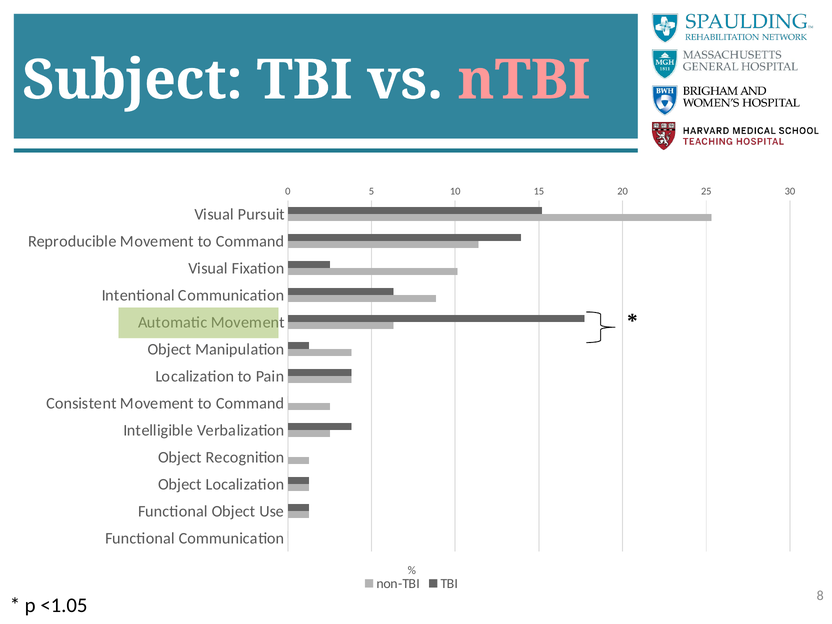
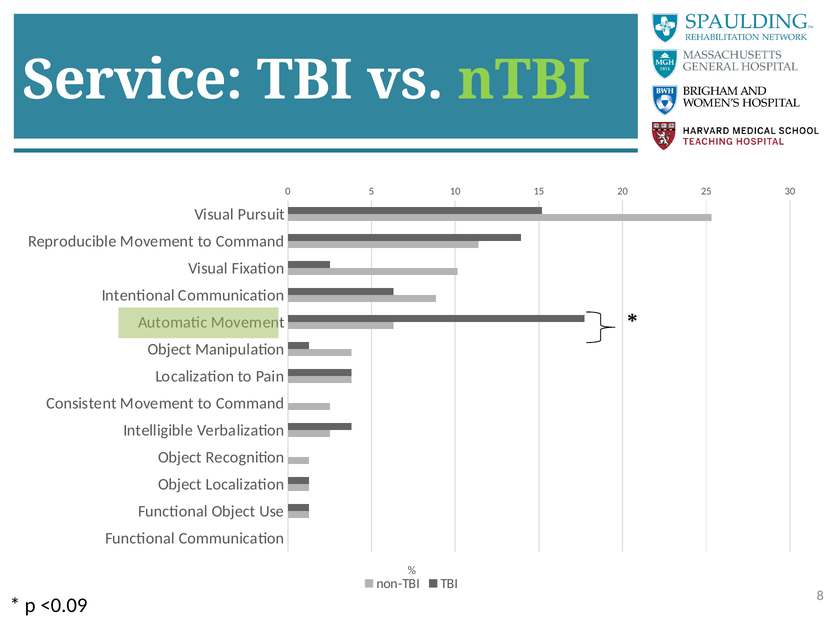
Subject: Subject -> Service (132, 80)
nTBI colour: pink -> light green (524, 80)
<1.05: <1.05 -> <0.09 (64, 606)
